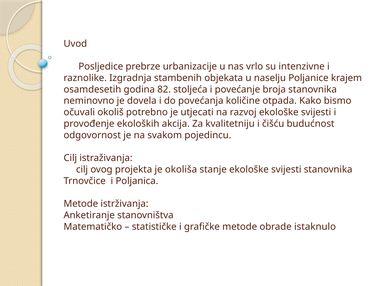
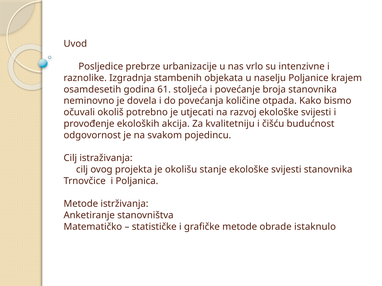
82: 82 -> 61 (164, 90)
okoliša: okoliša -> okolišu (181, 170)
